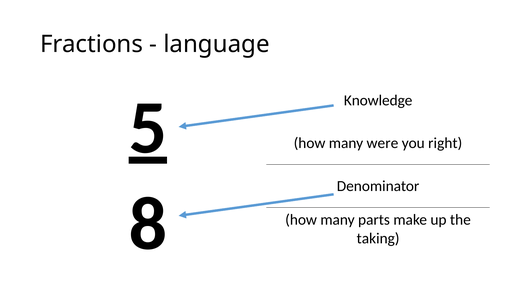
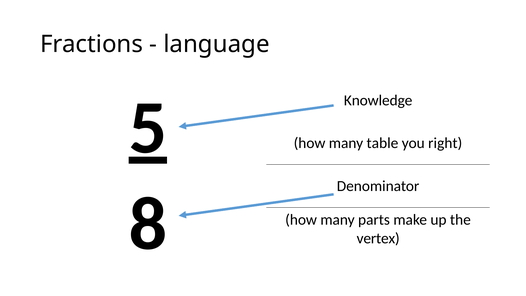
were: were -> table (382, 143)
taking: taking -> vertex (378, 238)
